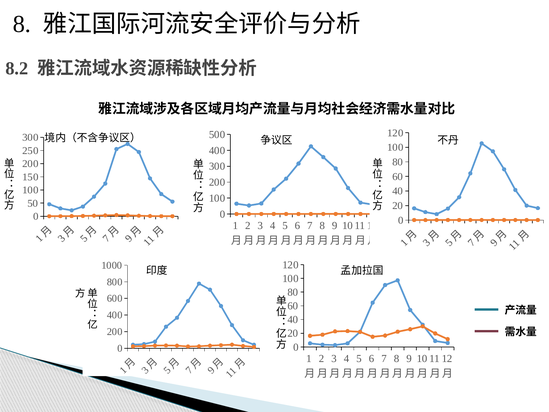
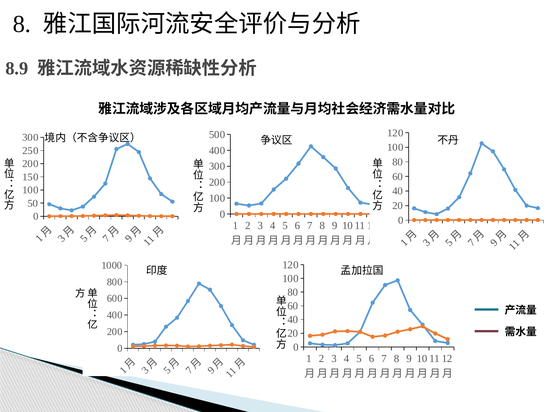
8.2: 8.2 -> 8.9 (17, 68)
